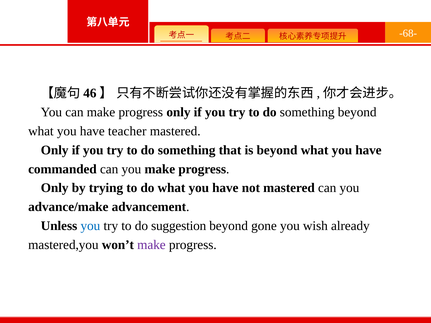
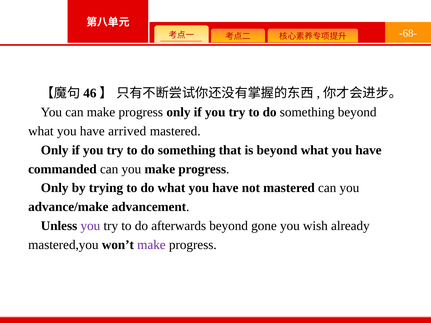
teacher: teacher -> arrived (127, 131)
you colour: blue -> purple (90, 226)
suggestion: suggestion -> afterwards (179, 226)
